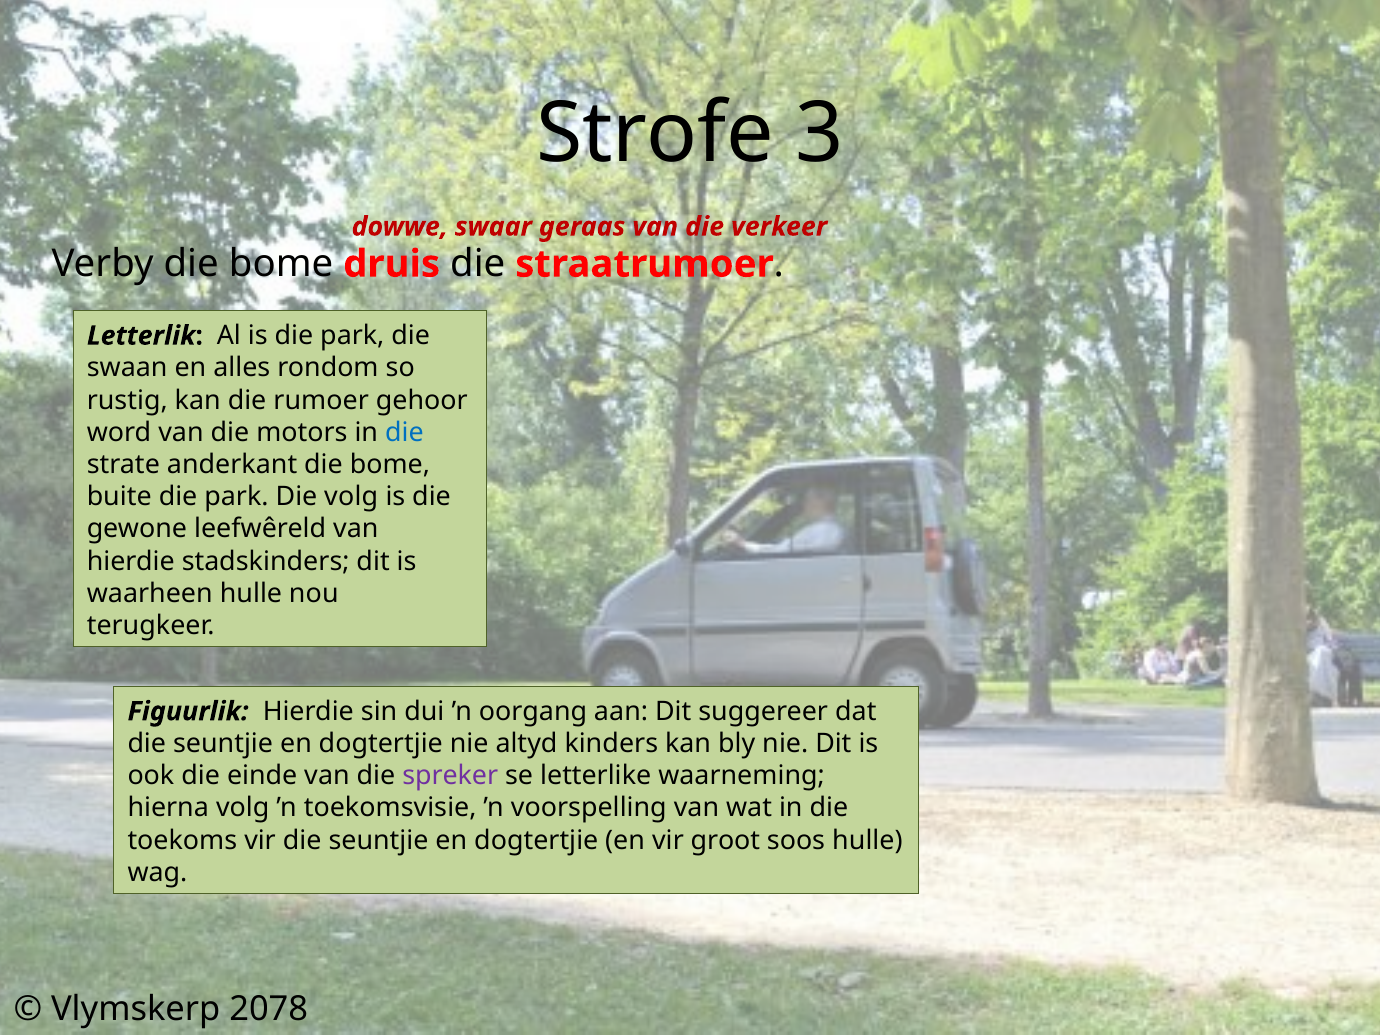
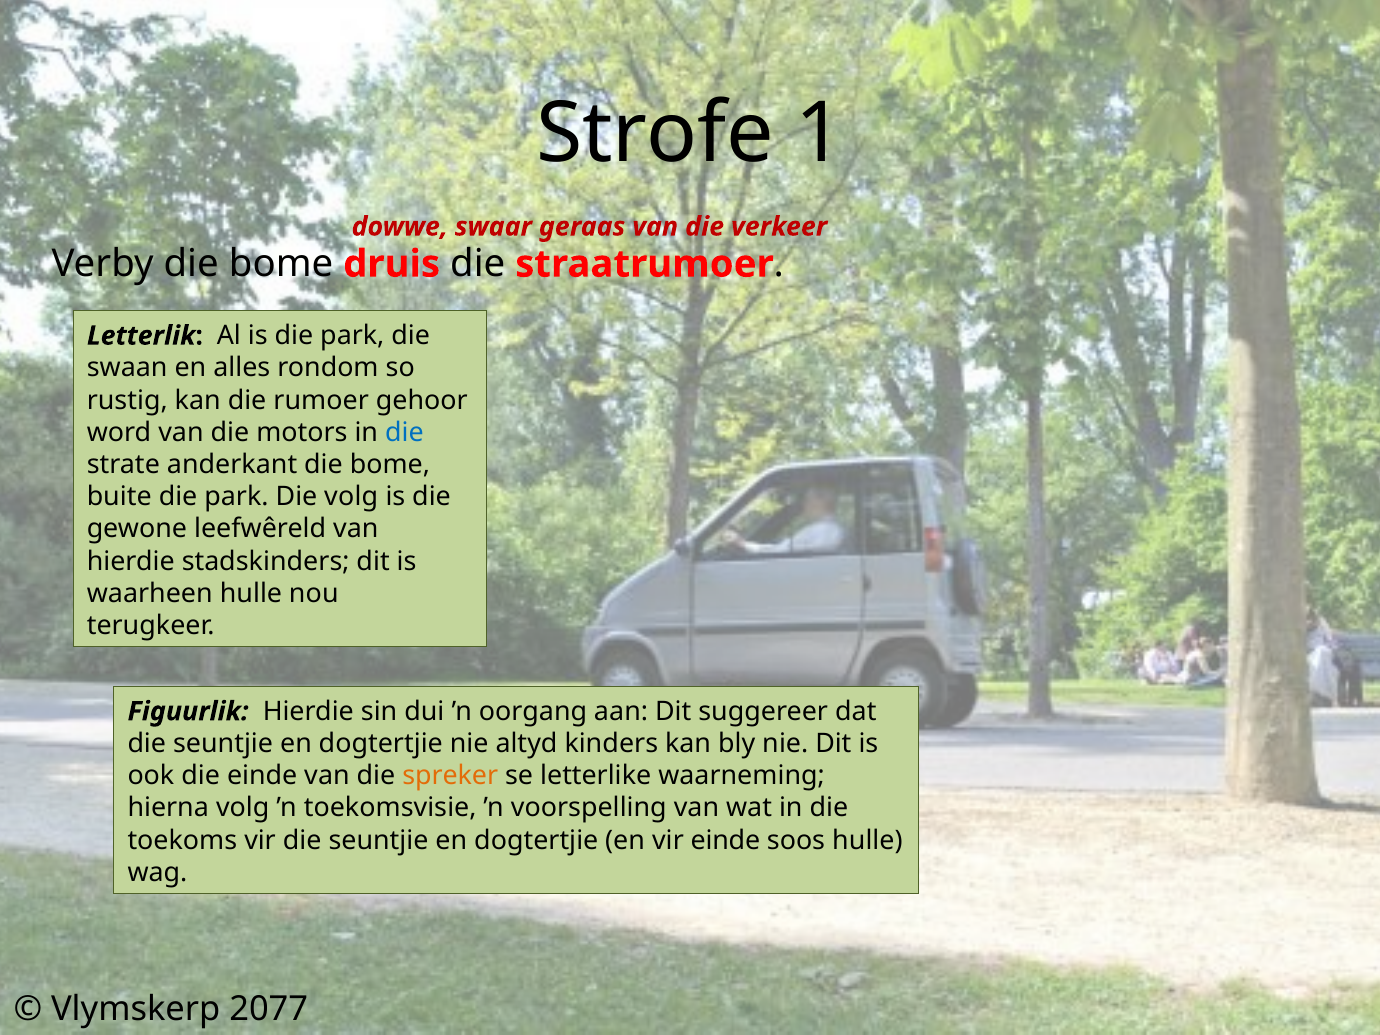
3: 3 -> 1 (820, 134)
spreker colour: purple -> orange (450, 776)
vir groot: groot -> einde (725, 840)
2078: 2078 -> 2077 (269, 1009)
